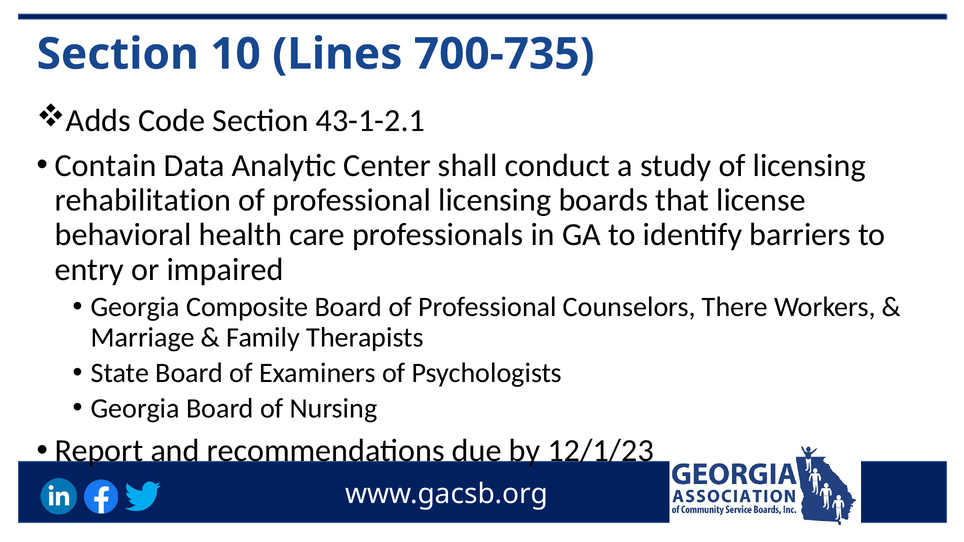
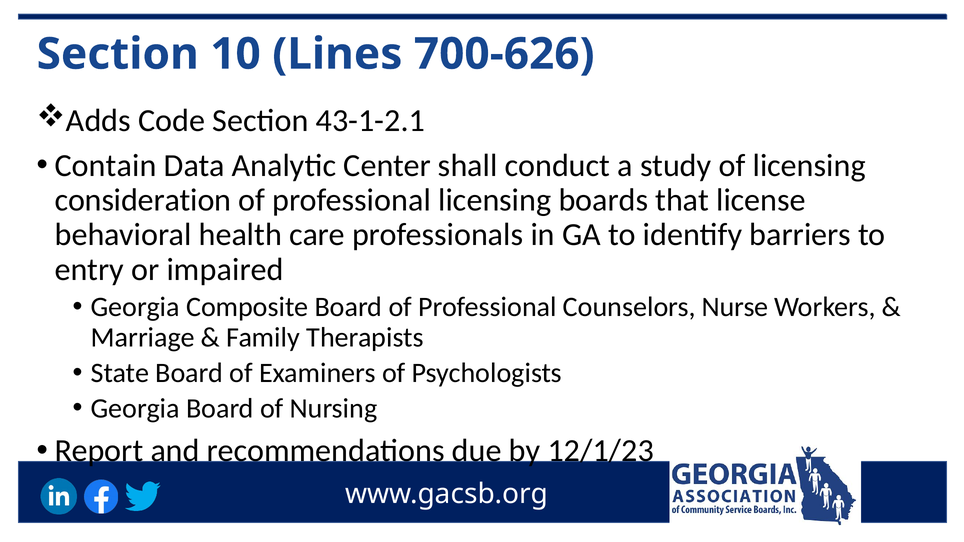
700-735: 700-735 -> 700-626 (504, 54)
rehabilitation: rehabilitation -> consideration (143, 200)
There: There -> Nurse (735, 307)
